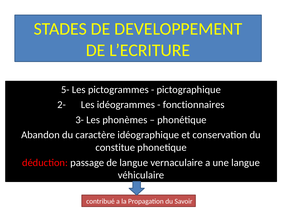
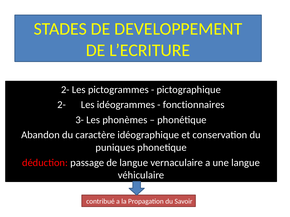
5-: 5- -> 2- (65, 90)
constitue: constitue -> puniques (115, 148)
